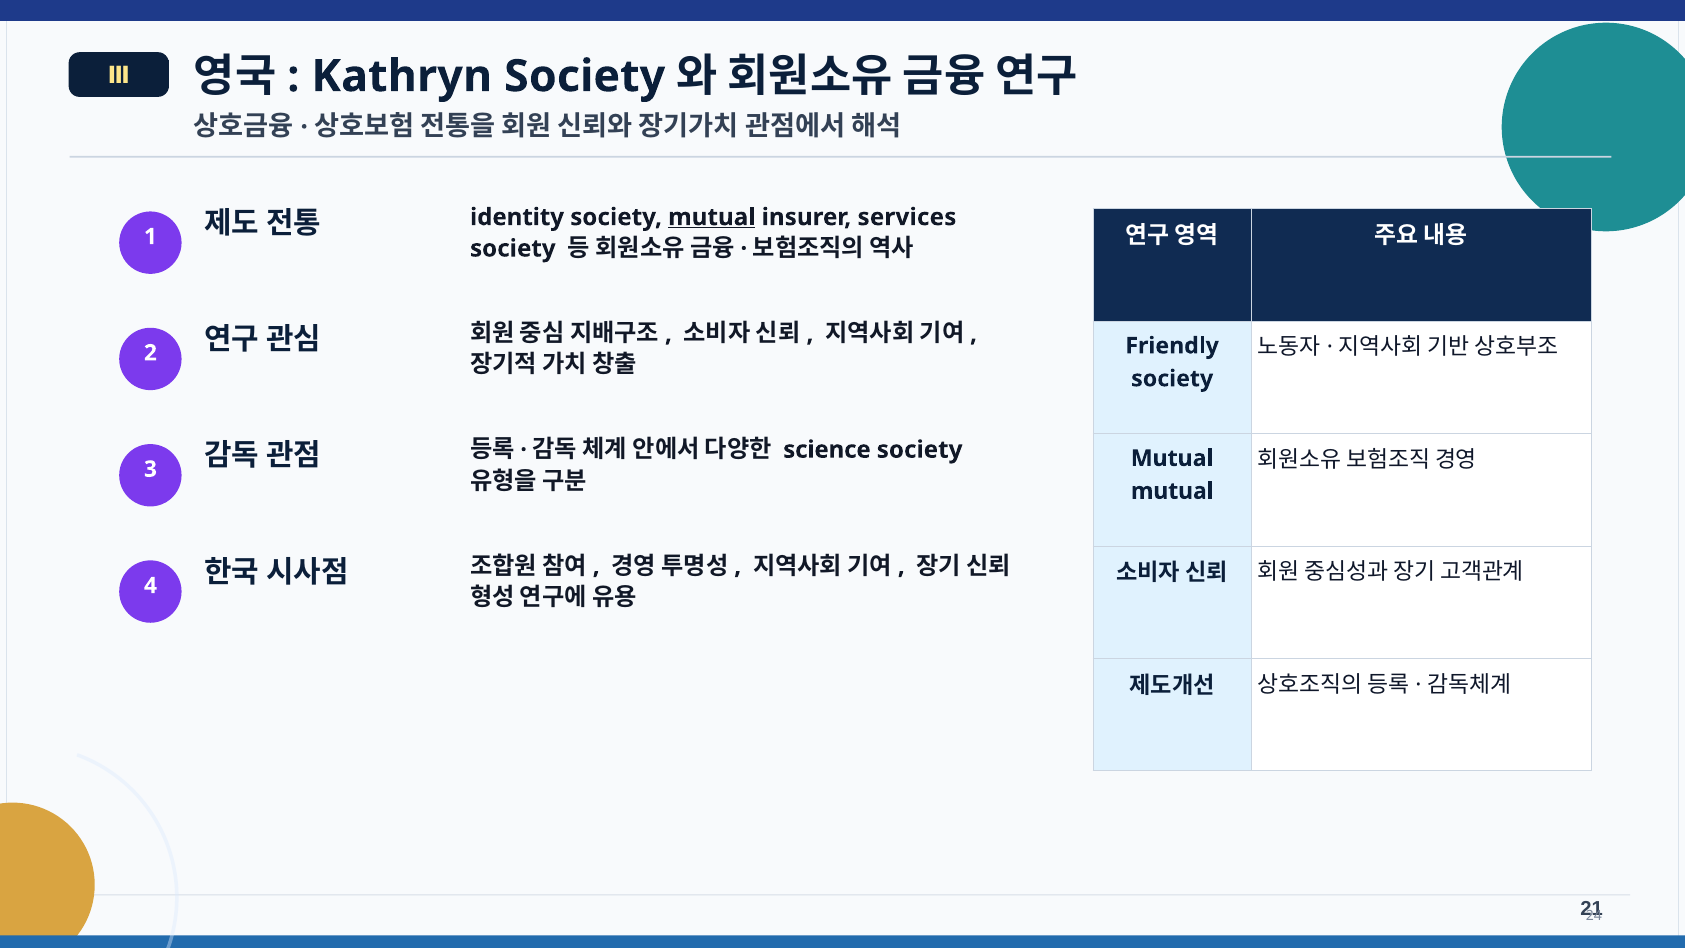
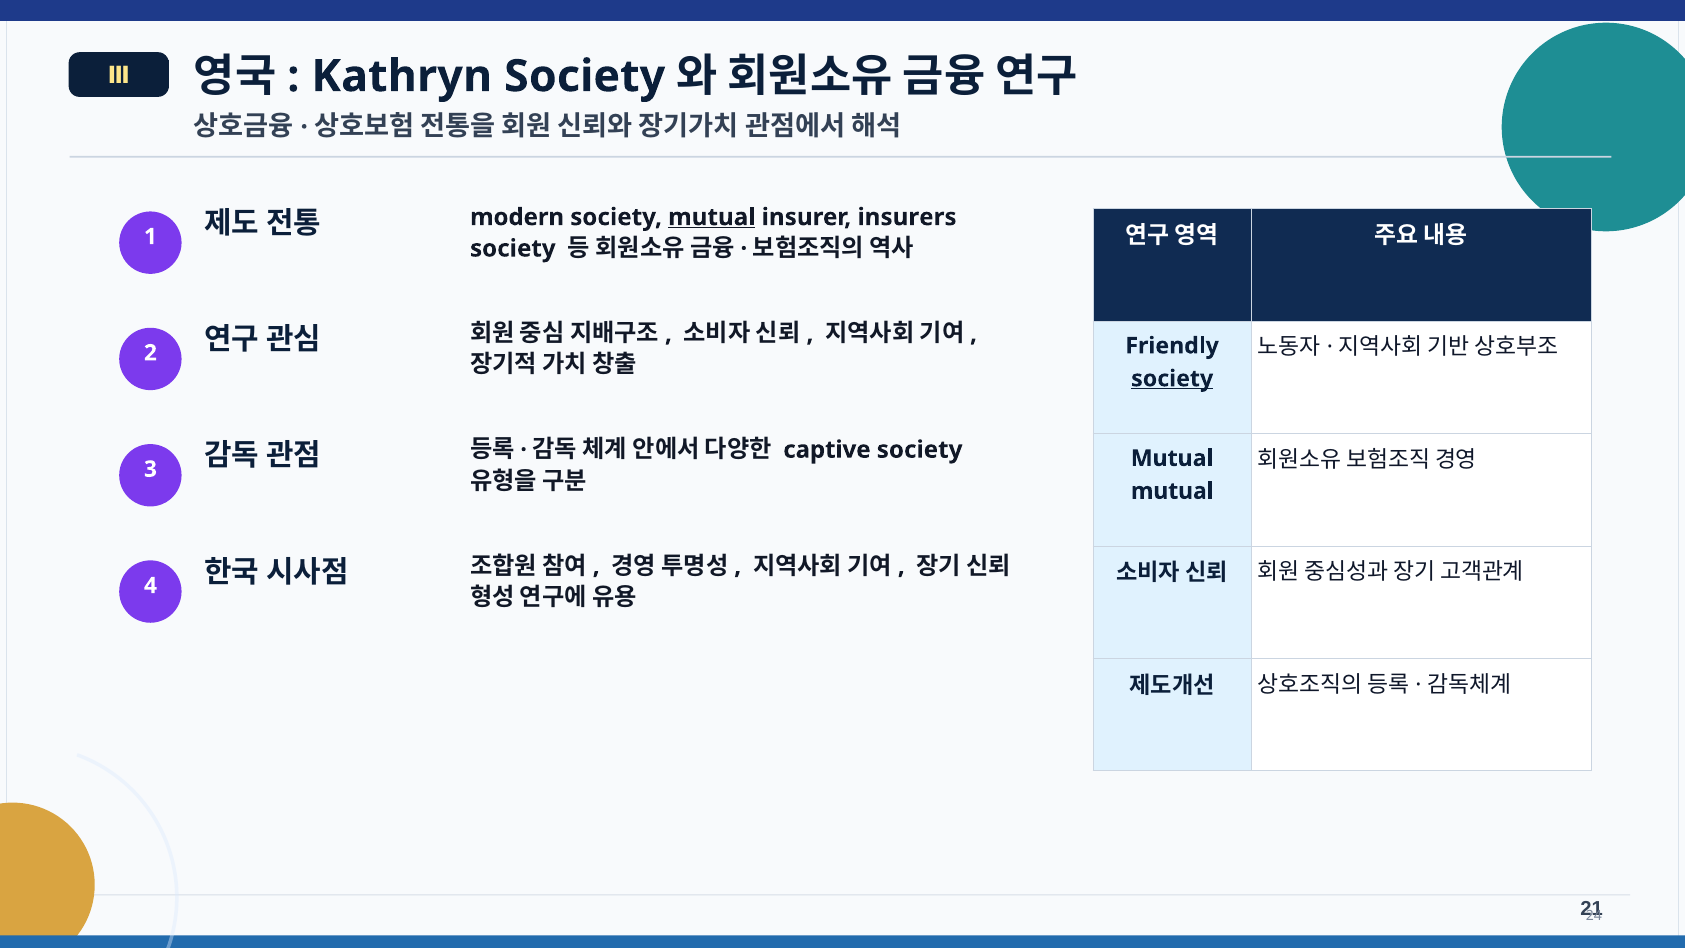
identity: identity -> modern (517, 217)
services: services -> insurers (907, 217)
society underline: none -> present (1172, 379)
science: science -> captive (827, 450)
